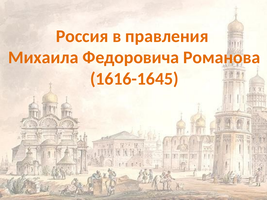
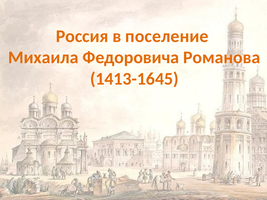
правления: правления -> поселение (167, 36)
1616-1645: 1616-1645 -> 1413-1645 (134, 79)
